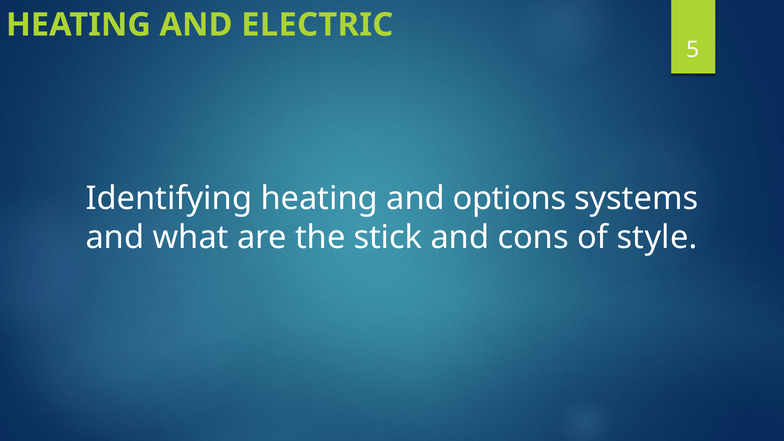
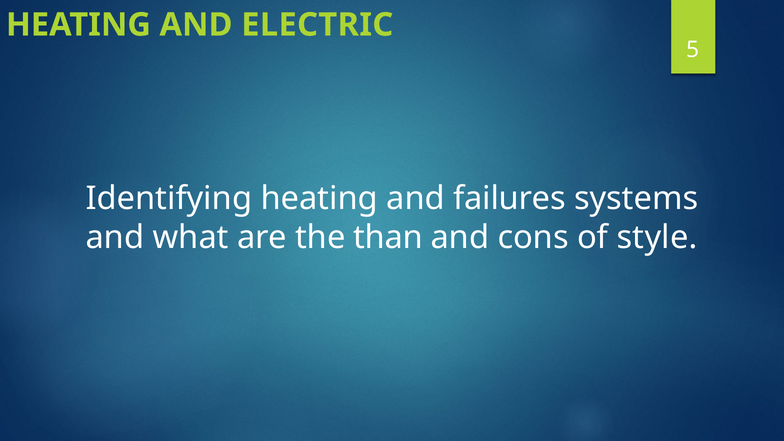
options: options -> failures (510, 198)
stick: stick -> than (388, 238)
